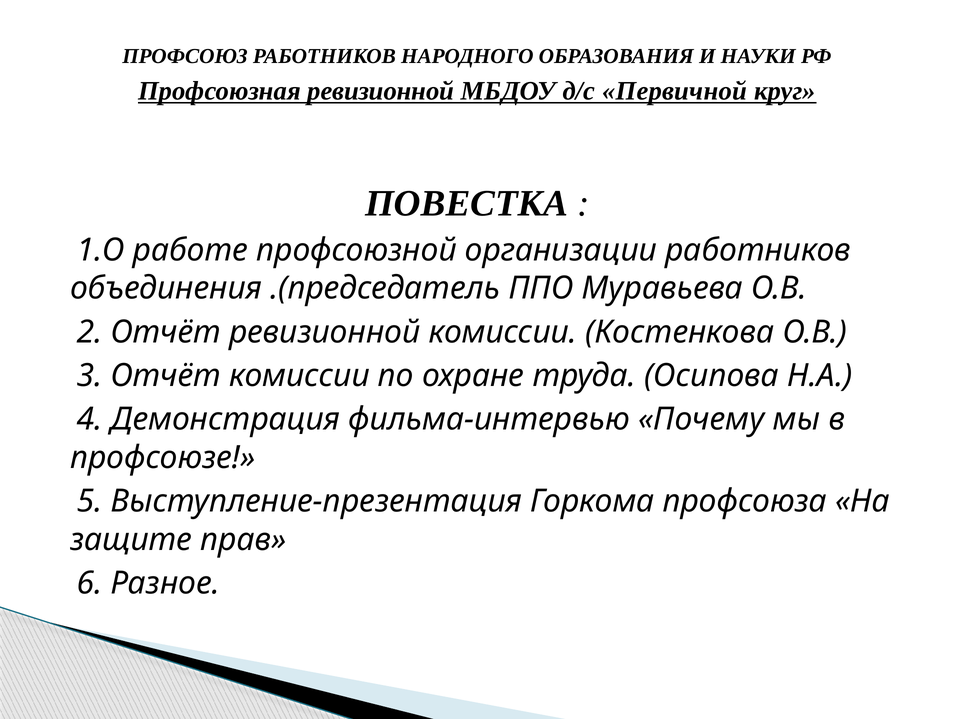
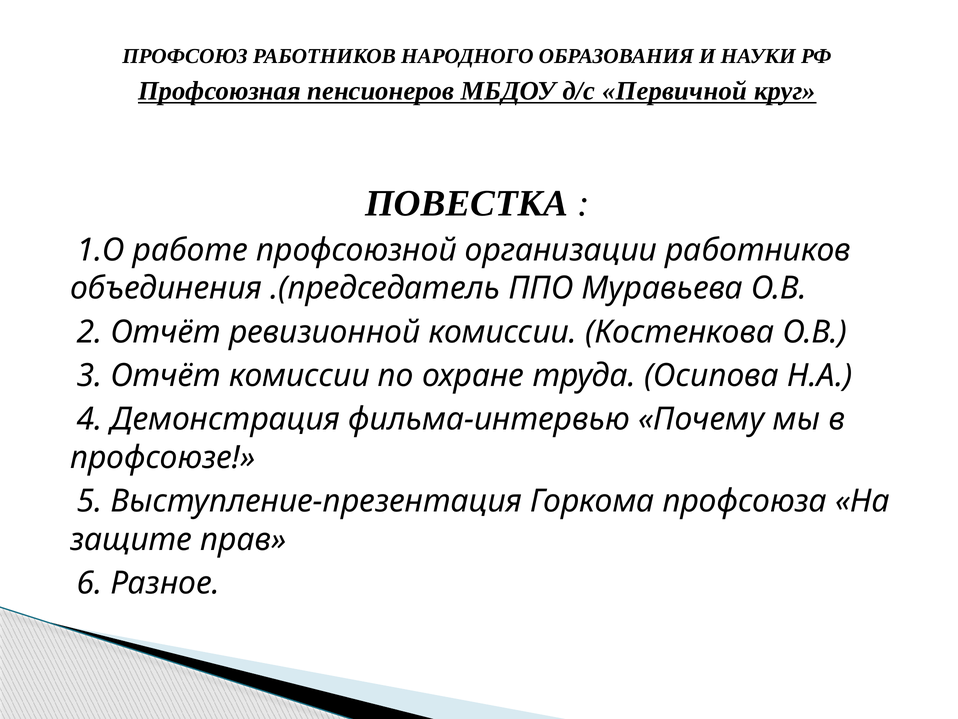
Профсоюзная ревизионной: ревизионной -> пенсионеров (381, 91)
